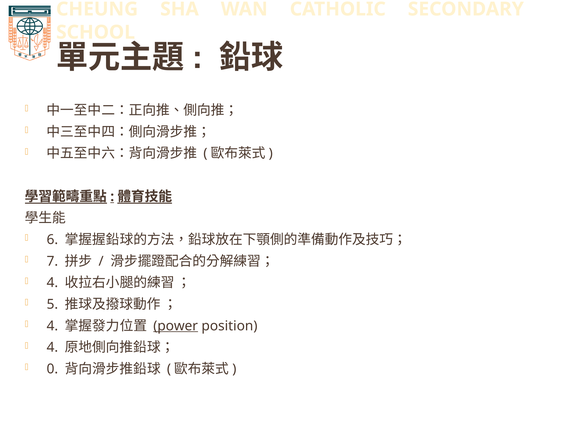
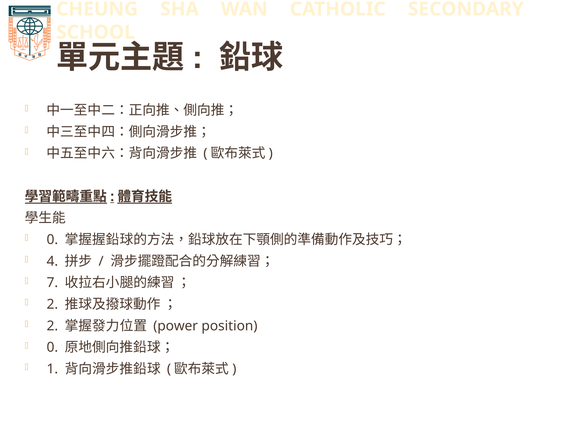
6: 6 -> 0 (52, 239)
7: 7 -> 4 (52, 261)
4: 4 -> 7 (52, 282)
5: 5 -> 2 (52, 304)
4: 4 -> 2 (52, 326)
power underline: present -> none (176, 326)
4: 4 -> 0 (52, 347)
0: 0 -> 1 (52, 369)
